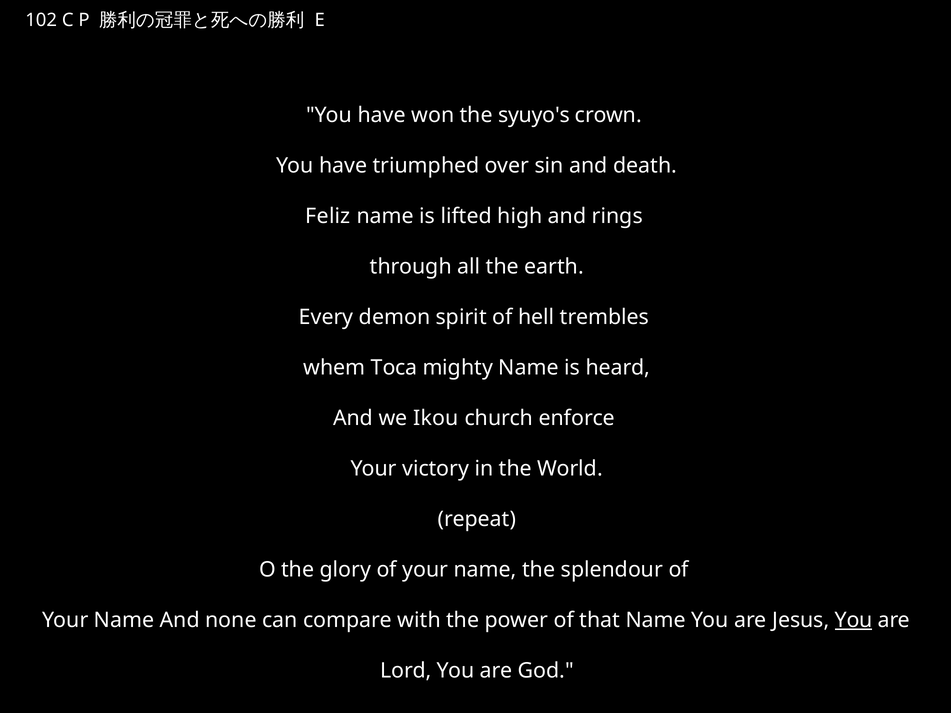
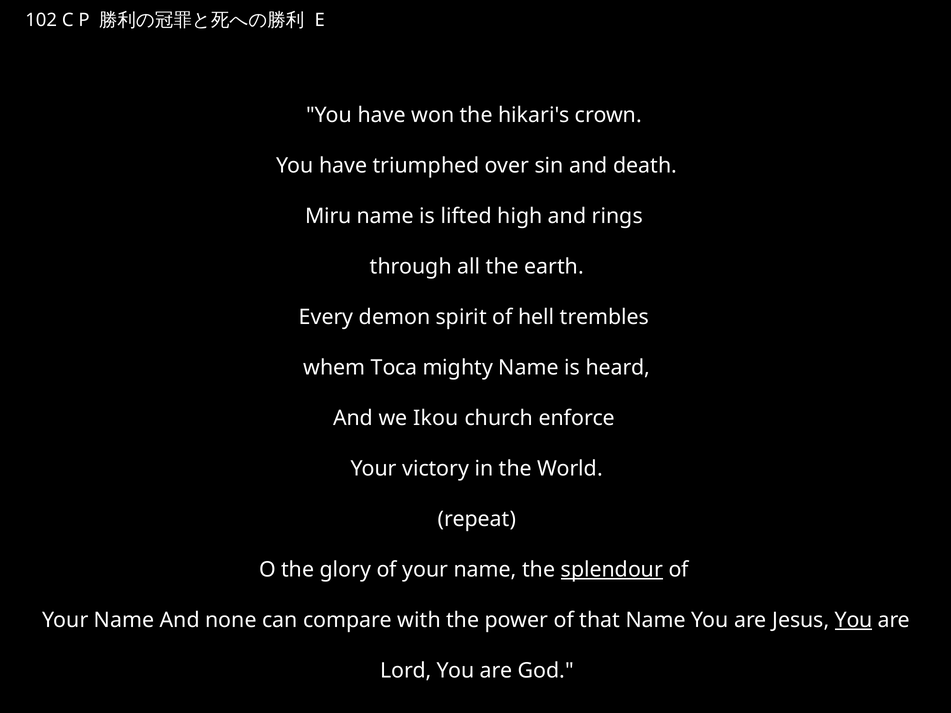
syuyo's: syuyo's -> hikari's (534, 115)
Feliz: Feliz -> Miru (328, 216)
splendour underline: none -> present (612, 570)
